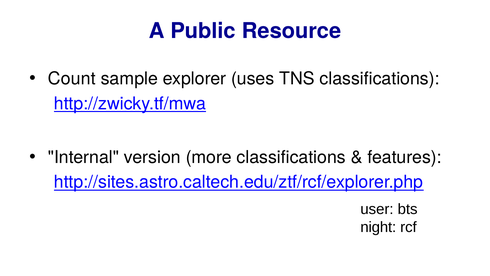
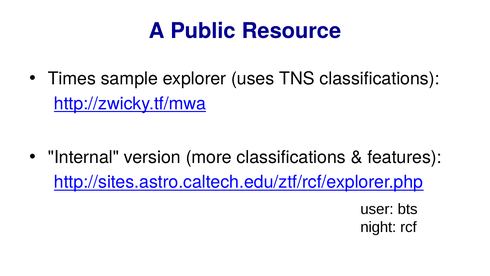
Count: Count -> Times (72, 79)
